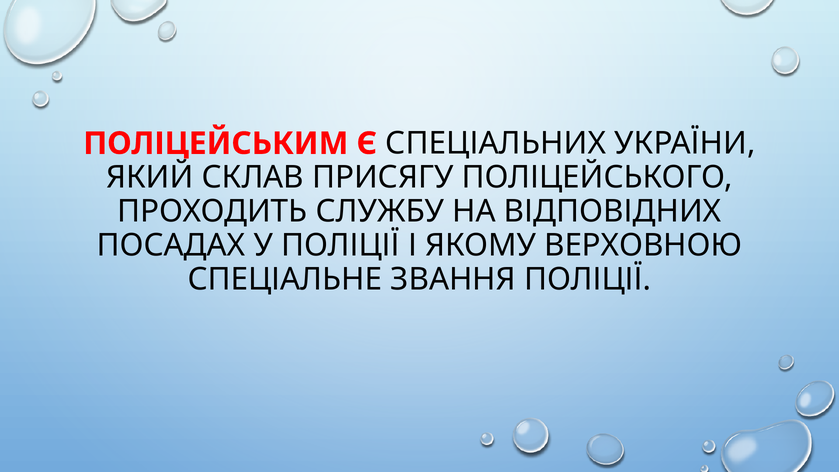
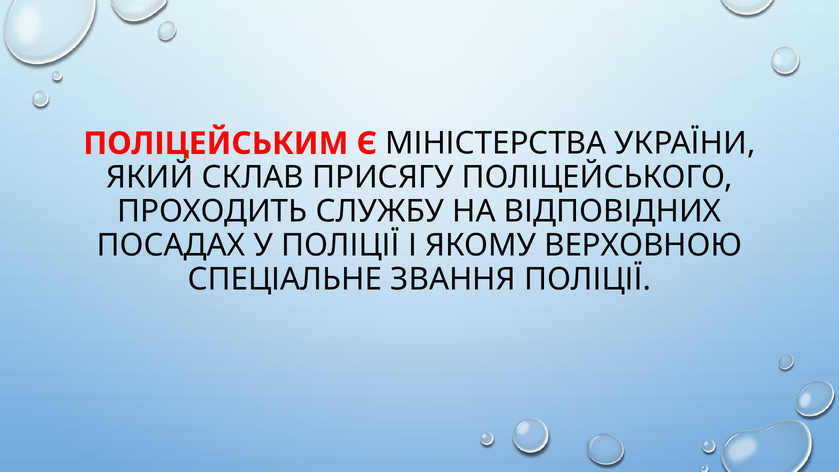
СПЕЦІАЛЬНИХ: СПЕЦІАЛЬНИХ -> МІНІСТЕРСТВА (496, 144)
